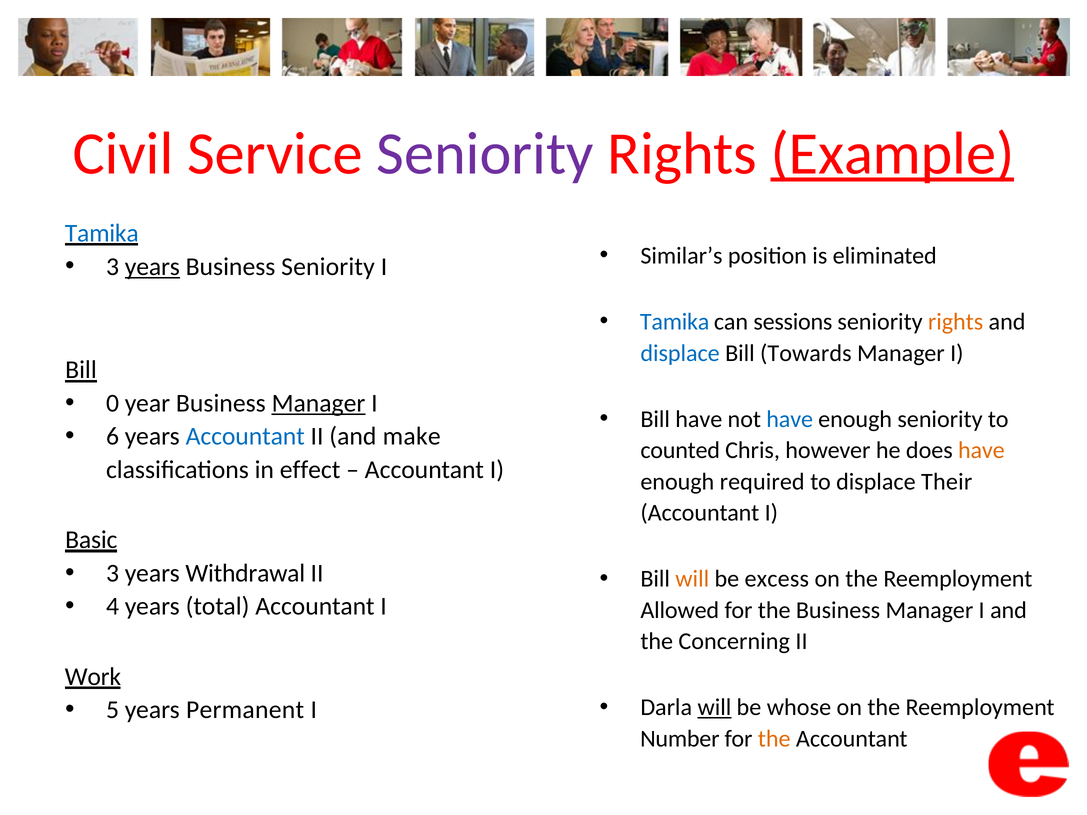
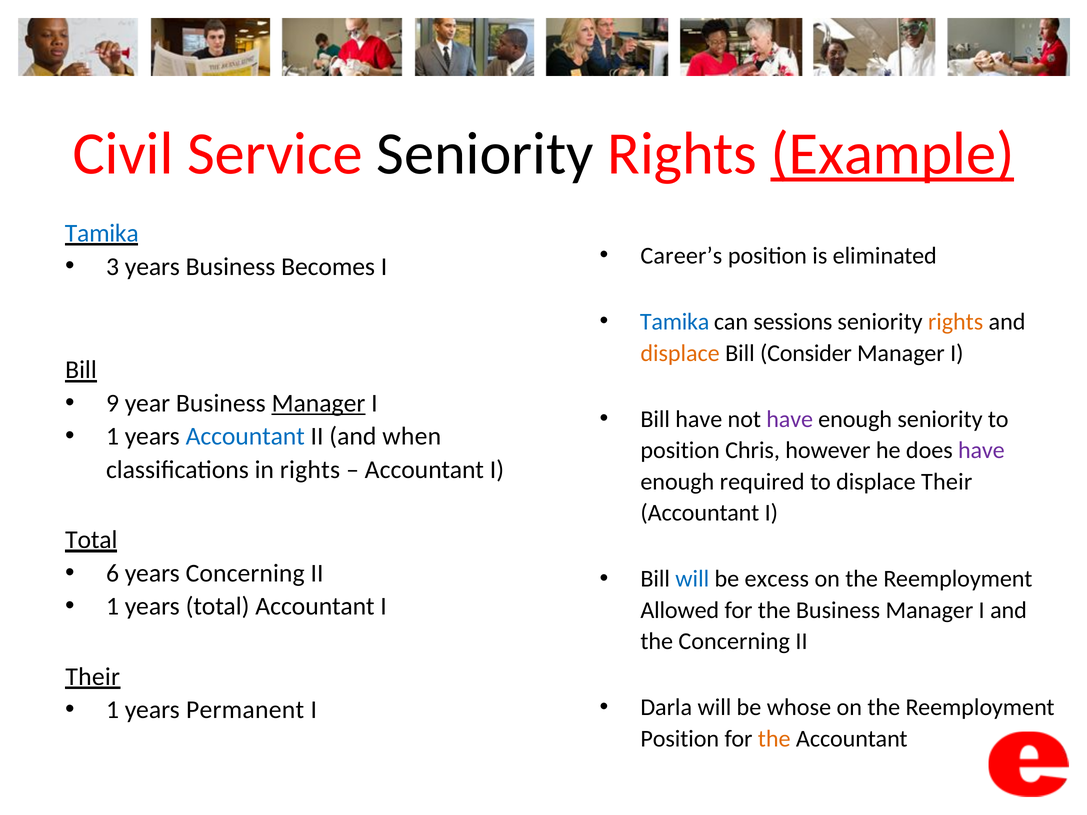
Seniority colour: purple -> black (485, 154)
Similar’s: Similar’s -> Career’s (681, 256)
years underline: present -> none (152, 267)
Business Seniority: Seniority -> Becomes (328, 267)
displace colour: blue -> orange (680, 353)
Towards: Towards -> Consider (806, 353)
0: 0 -> 9 (113, 403)
have colour: blue -> purple (790, 419)
6: 6 -> 1 (113, 437)
make: make -> when (412, 437)
counted: counted -> position (680, 451)
have colour: orange -> purple (981, 451)
in effect: effect -> rights (310, 470)
Basic: Basic -> Total (91, 540)
3: 3 -> 6 (113, 573)
years Withdrawal: Withdrawal -> Concerning (245, 573)
will colour: orange -> blue (692, 579)
4: 4 -> 1 (113, 607)
Work: Work -> Their (93, 677)
will underline: present -> none (714, 708)
5: 5 -> 1 (113, 710)
Number: Number -> Position (680, 739)
